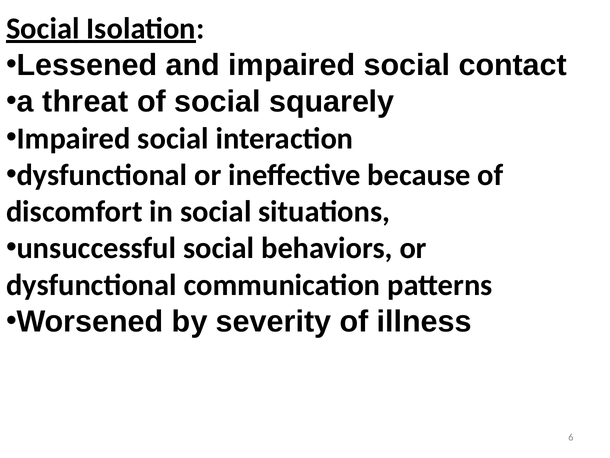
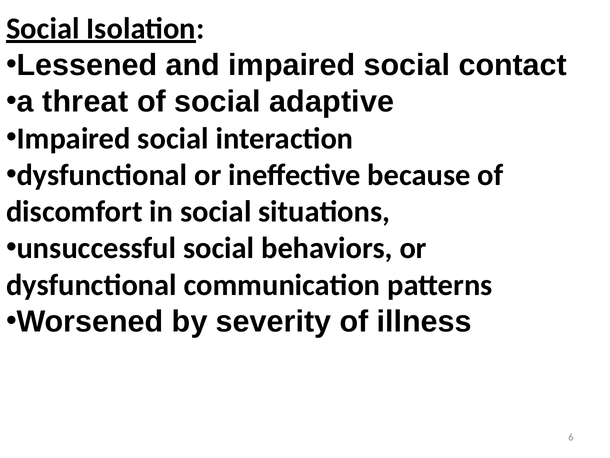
squarely: squarely -> adaptive (332, 102)
